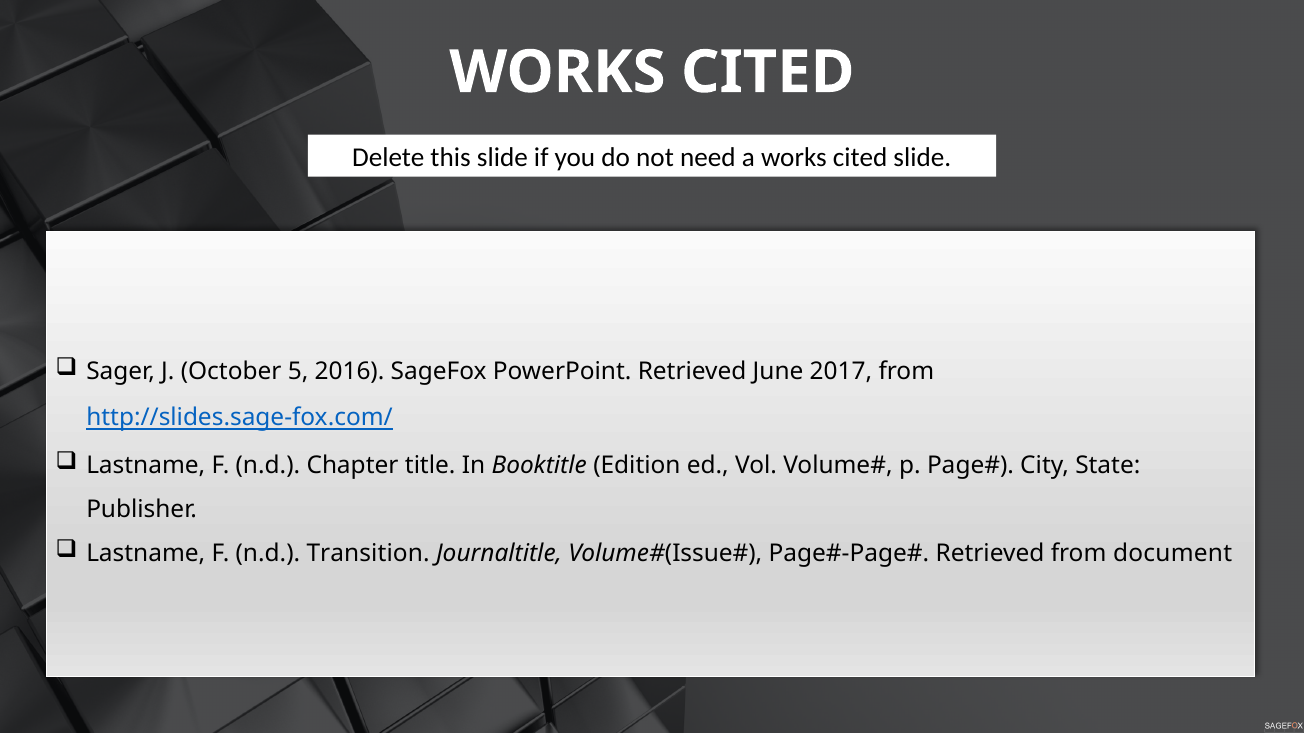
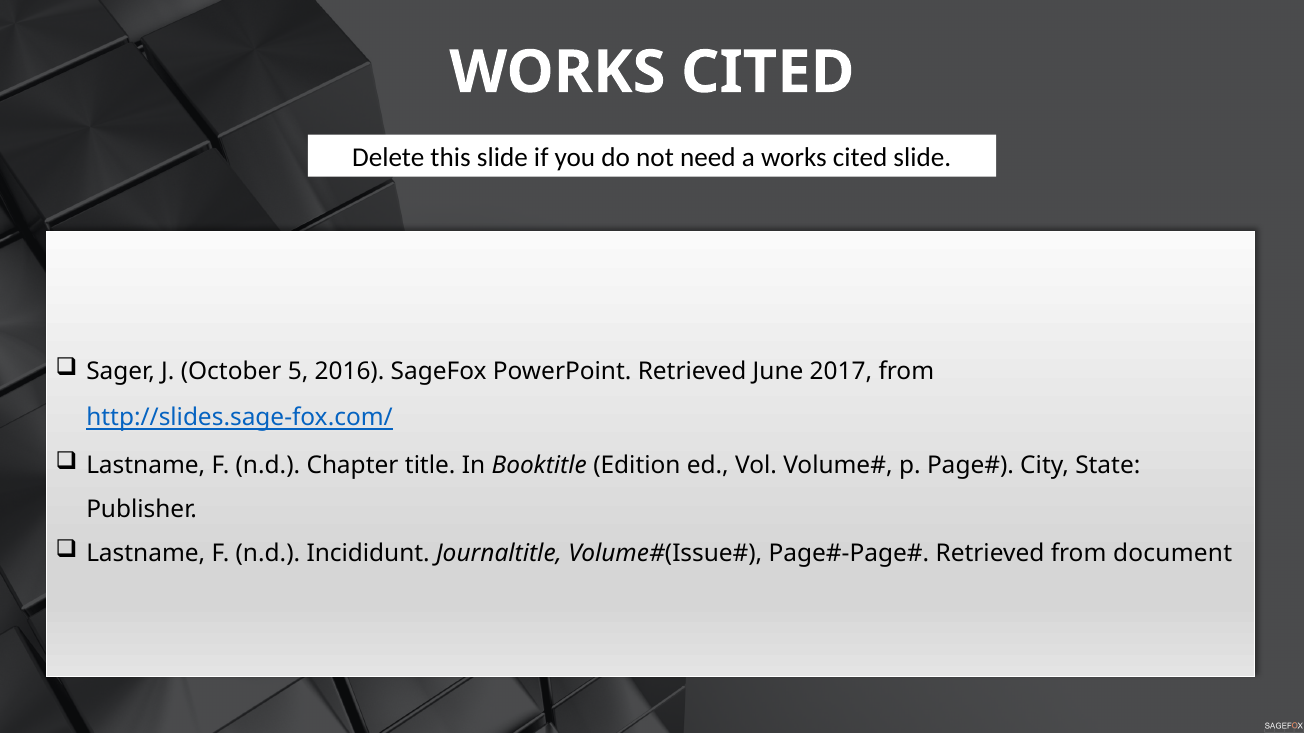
Transition: Transition -> Incididunt (368, 554)
